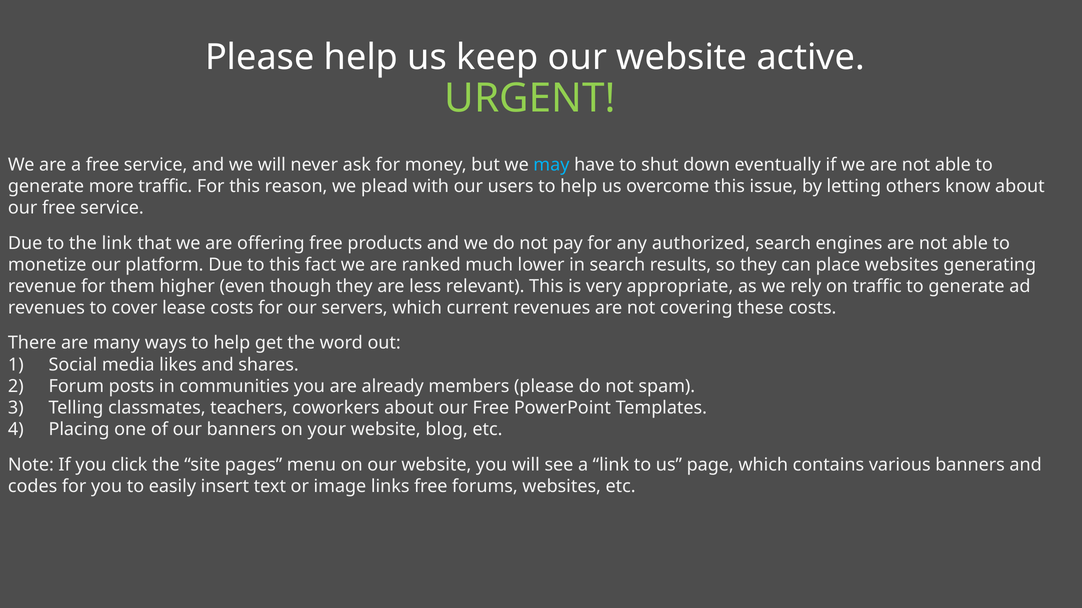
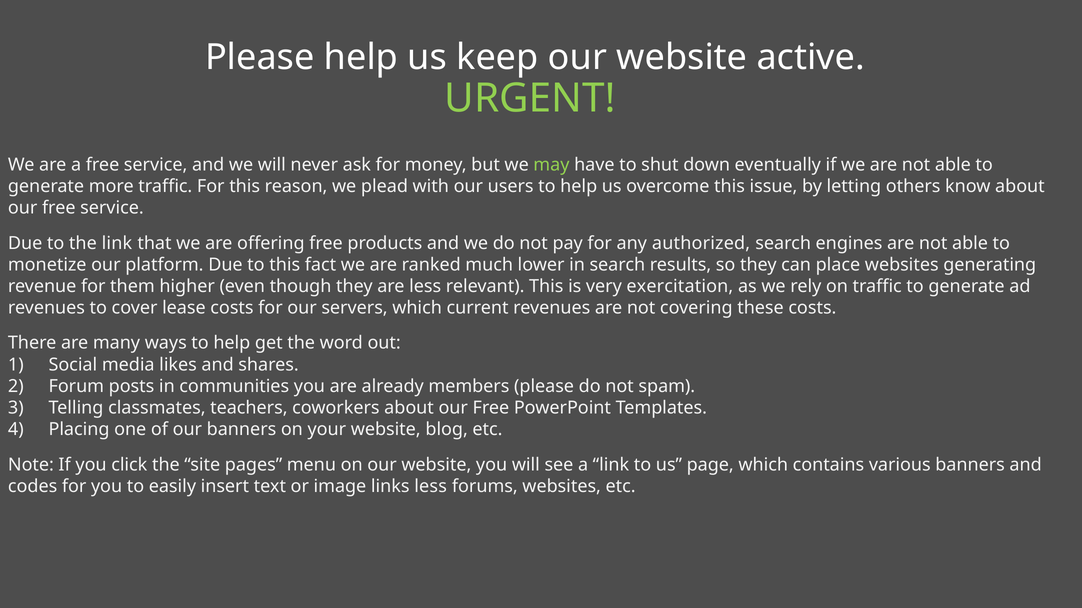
may colour: light blue -> light green (551, 165)
appropriate: appropriate -> exercitation (680, 287)
links free: free -> less (431, 487)
